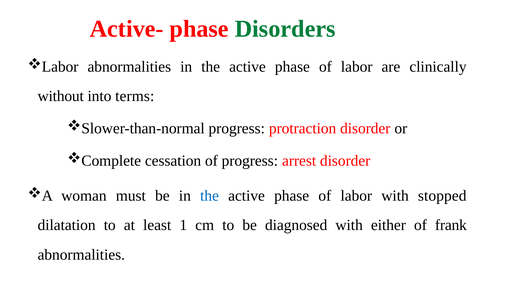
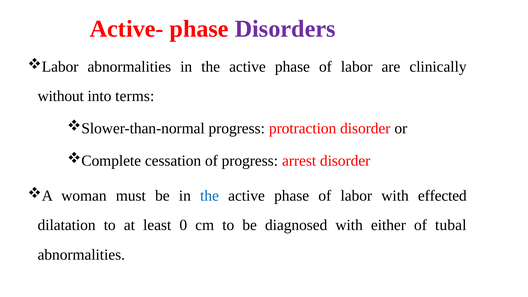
Disorders colour: green -> purple (285, 29)
stopped: stopped -> effected (442, 196)
1: 1 -> 0 (183, 225)
frank: frank -> tubal (451, 225)
